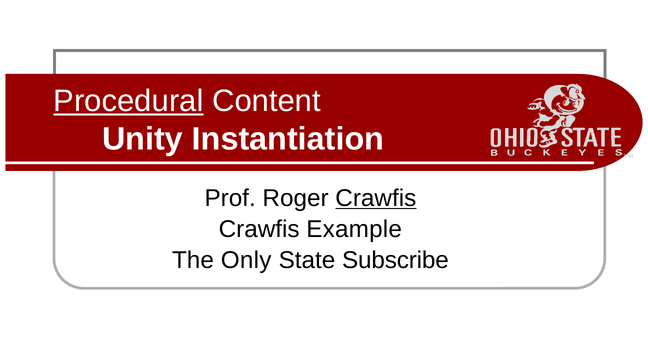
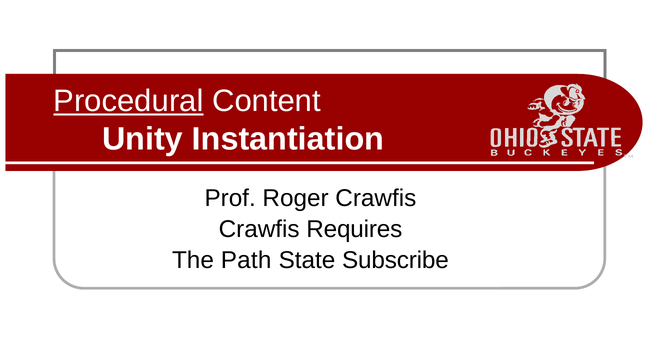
Crawfis underline: present -> none (376, 198)
Example: Example -> Requires (354, 229)
Only: Only -> Path (246, 261)
